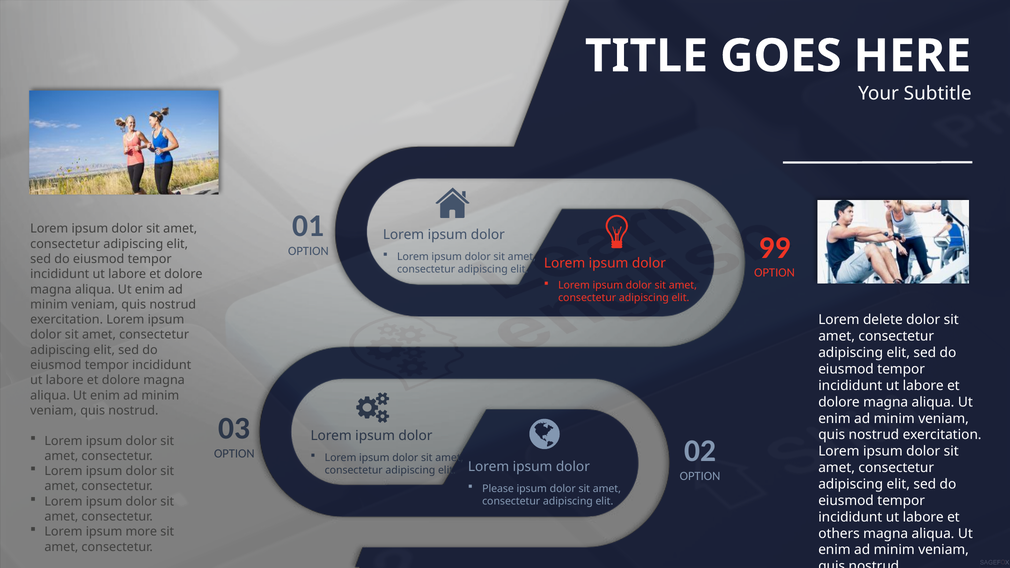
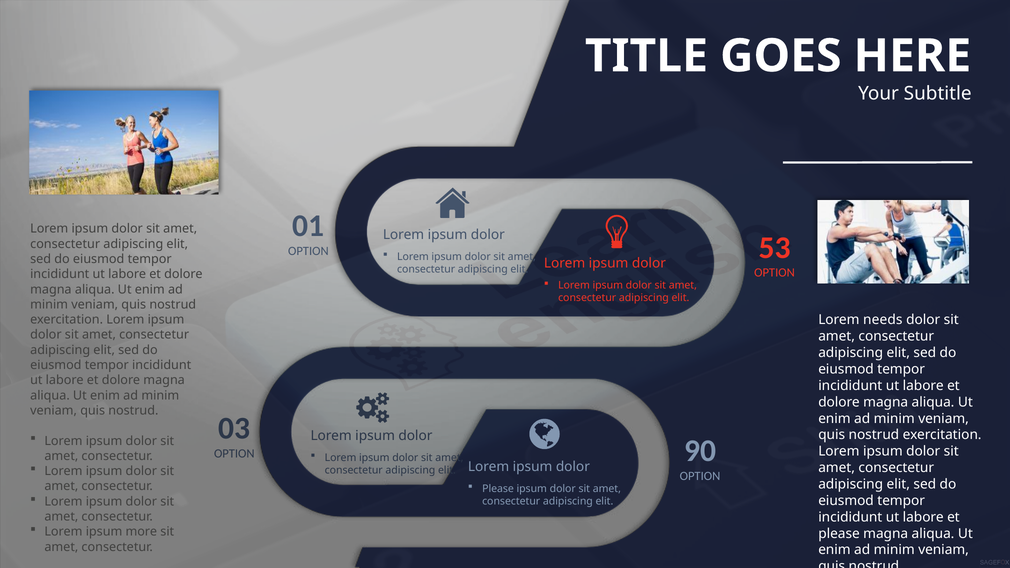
99: 99 -> 53 (775, 248)
delete: delete -> needs (883, 320)
02: 02 -> 90 (700, 451)
others: others -> please (839, 534)
